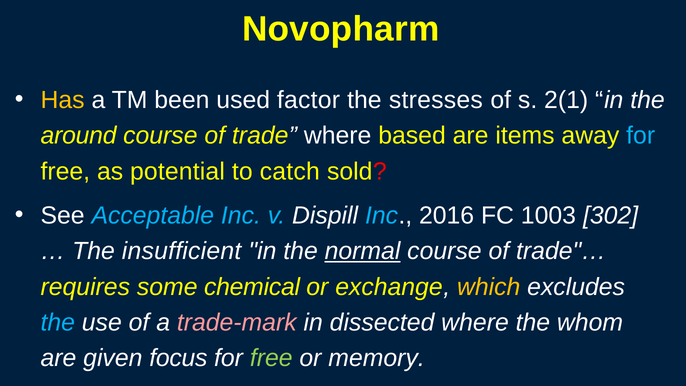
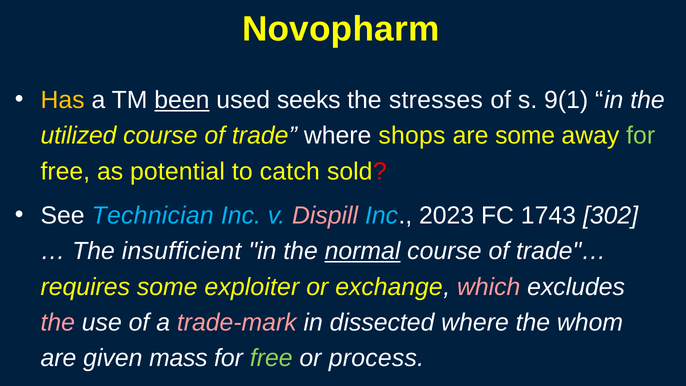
been underline: none -> present (182, 100)
factor: factor -> seeks (309, 100)
2(1: 2(1 -> 9(1 (566, 100)
around: around -> utilized (79, 136)
based: based -> shops (412, 136)
are items: items -> some (525, 136)
for colour: light blue -> light green (641, 136)
Acceptable: Acceptable -> Technician (153, 216)
Dispill colour: white -> pink (325, 216)
2016: 2016 -> 2023 (447, 216)
1003: 1003 -> 1743 (548, 216)
chemical: chemical -> exploiter (252, 287)
which colour: yellow -> pink (489, 287)
the colour: light blue -> pink (58, 322)
focus: focus -> mass (178, 358)
memory: memory -> process (376, 358)
